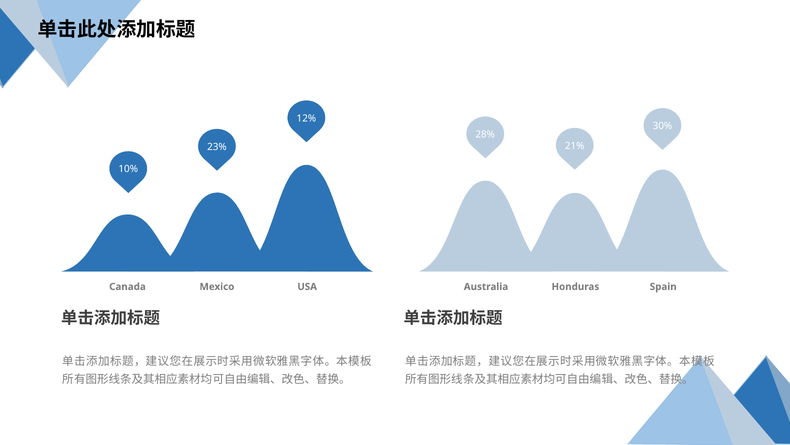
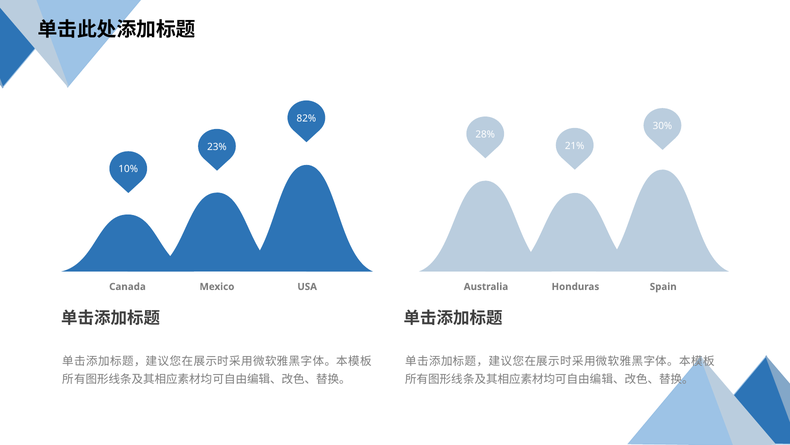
12%: 12% -> 82% (306, 118)
